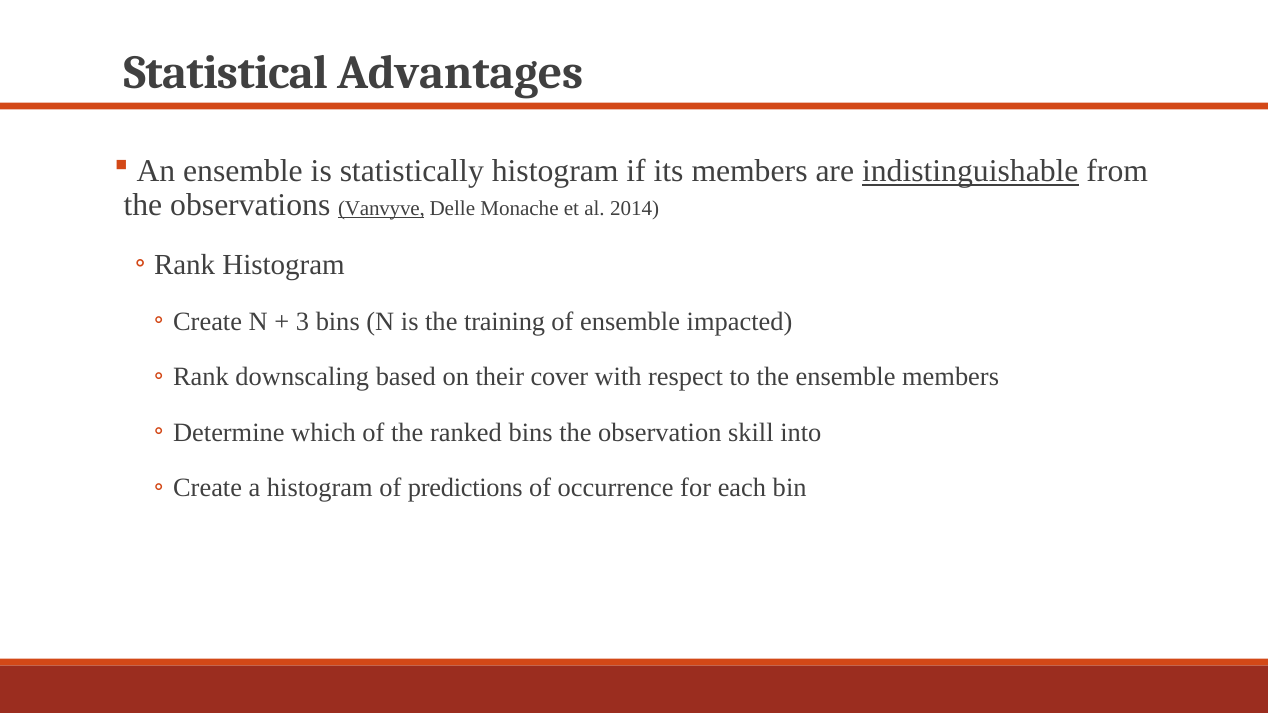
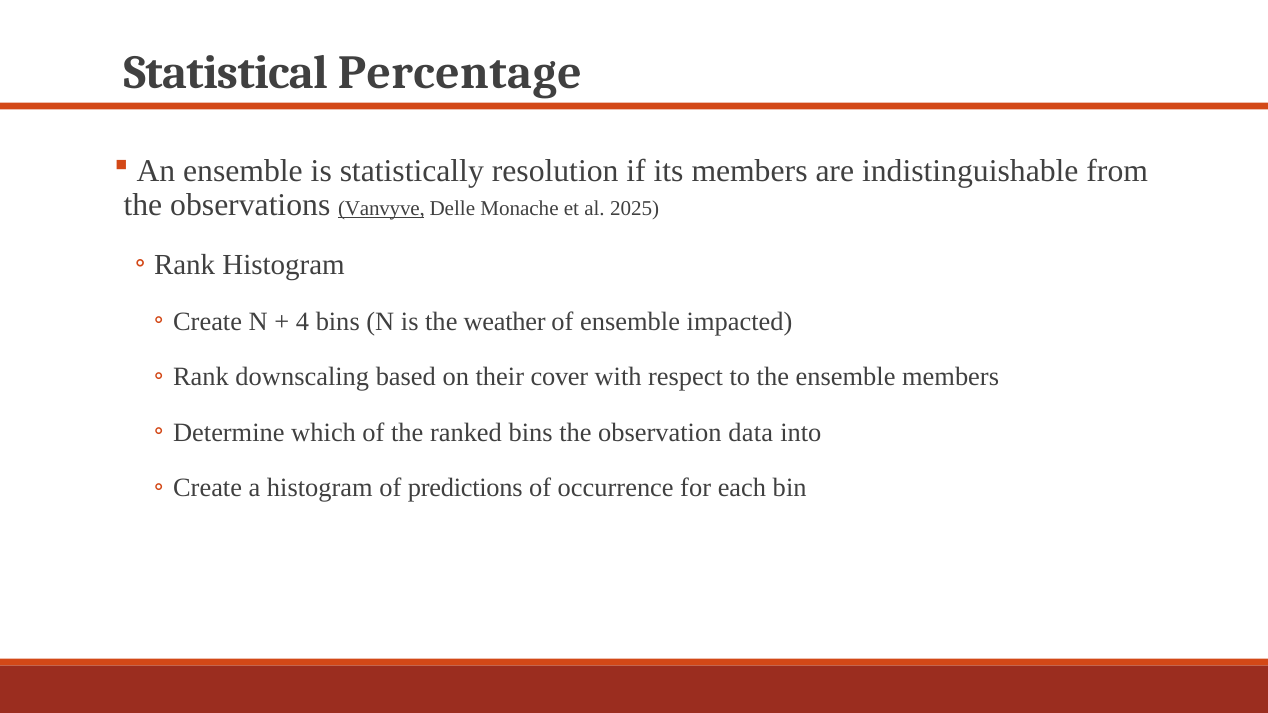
Advantages: Advantages -> Percentage (460, 72)
statistically histogram: histogram -> resolution (555, 171)
indistinguishable underline: present -> none (970, 171)
2014: 2014 -> 2025 (635, 209)
3: 3 -> 4 (302, 322)
training: training -> weather (505, 322)
skill: skill -> data (751, 433)
